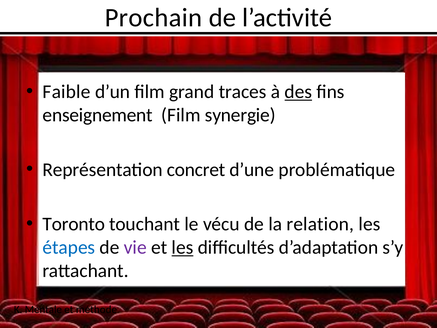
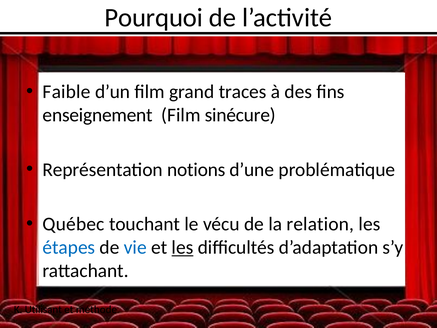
Prochain: Prochain -> Pourquoi (154, 18)
des underline: present -> none (298, 92)
synergie: synergie -> sinécure (240, 115)
concret: concret -> notions (196, 169)
Toronto: Toronto -> Québec (74, 224)
vie colour: purple -> blue (135, 247)
Mentale: Mentale -> Utilisant (43, 309)
